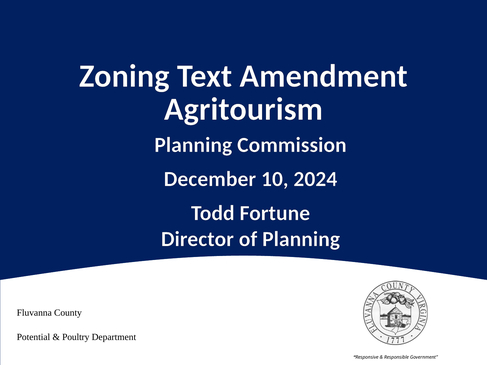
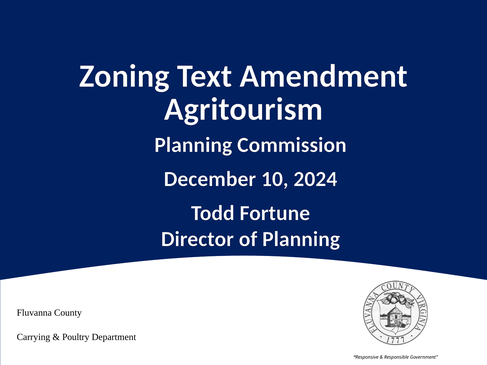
Potential: Potential -> Carrying (33, 337)
